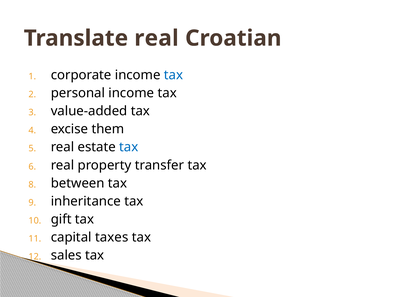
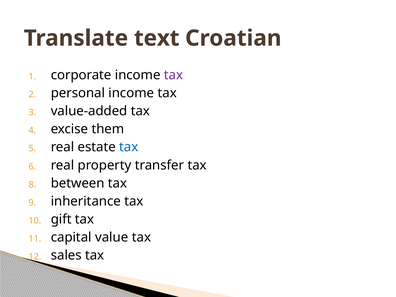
Translate real: real -> text (157, 38)
tax colour: blue -> purple (174, 75)
taxes: taxes -> value (112, 237)
